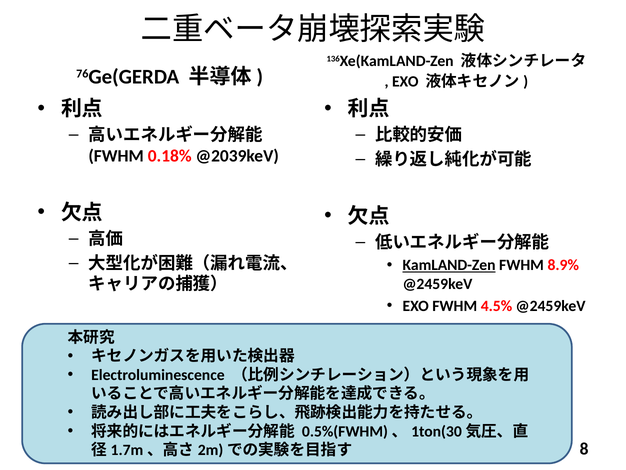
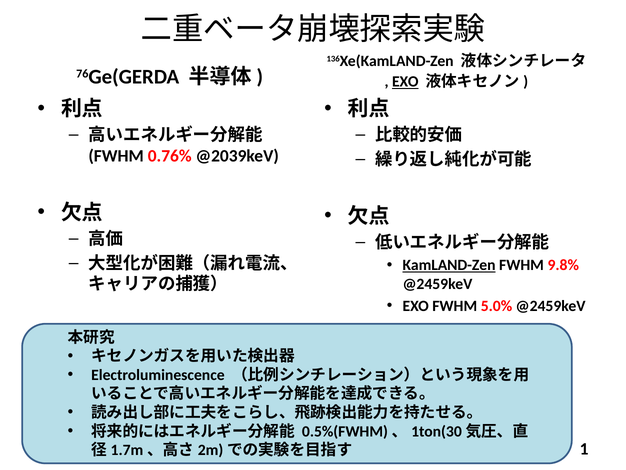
EXO underline: none -> present (405, 82)
0.18%: 0.18% -> 0.76% (170, 156)
8.9%: 8.9% -> 9.8% (563, 265)
4.5%: 4.5% -> 5.0% (496, 306)
8: 8 -> 1 (584, 449)
